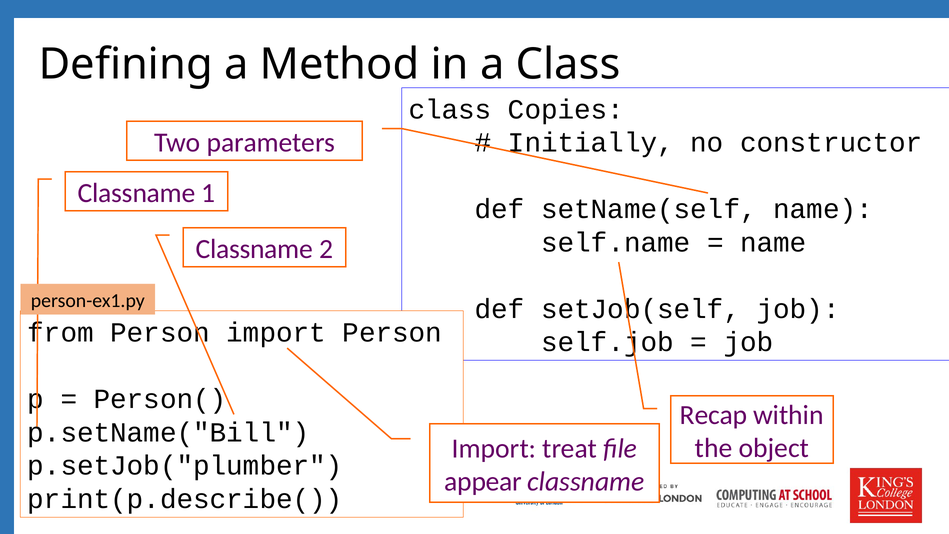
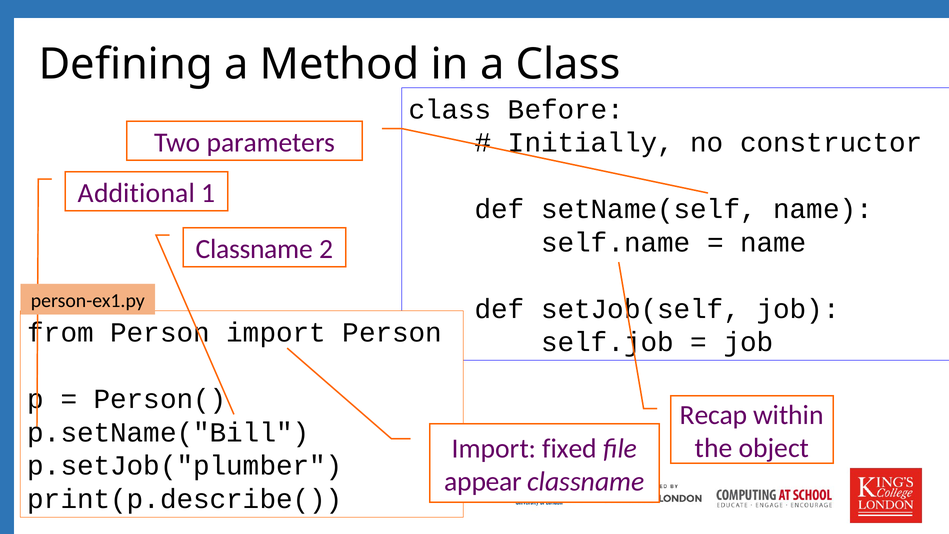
Copies: Copies -> Before (566, 110)
Classname: Classname -> Additional (136, 193)
treat: treat -> fixed (570, 448)
